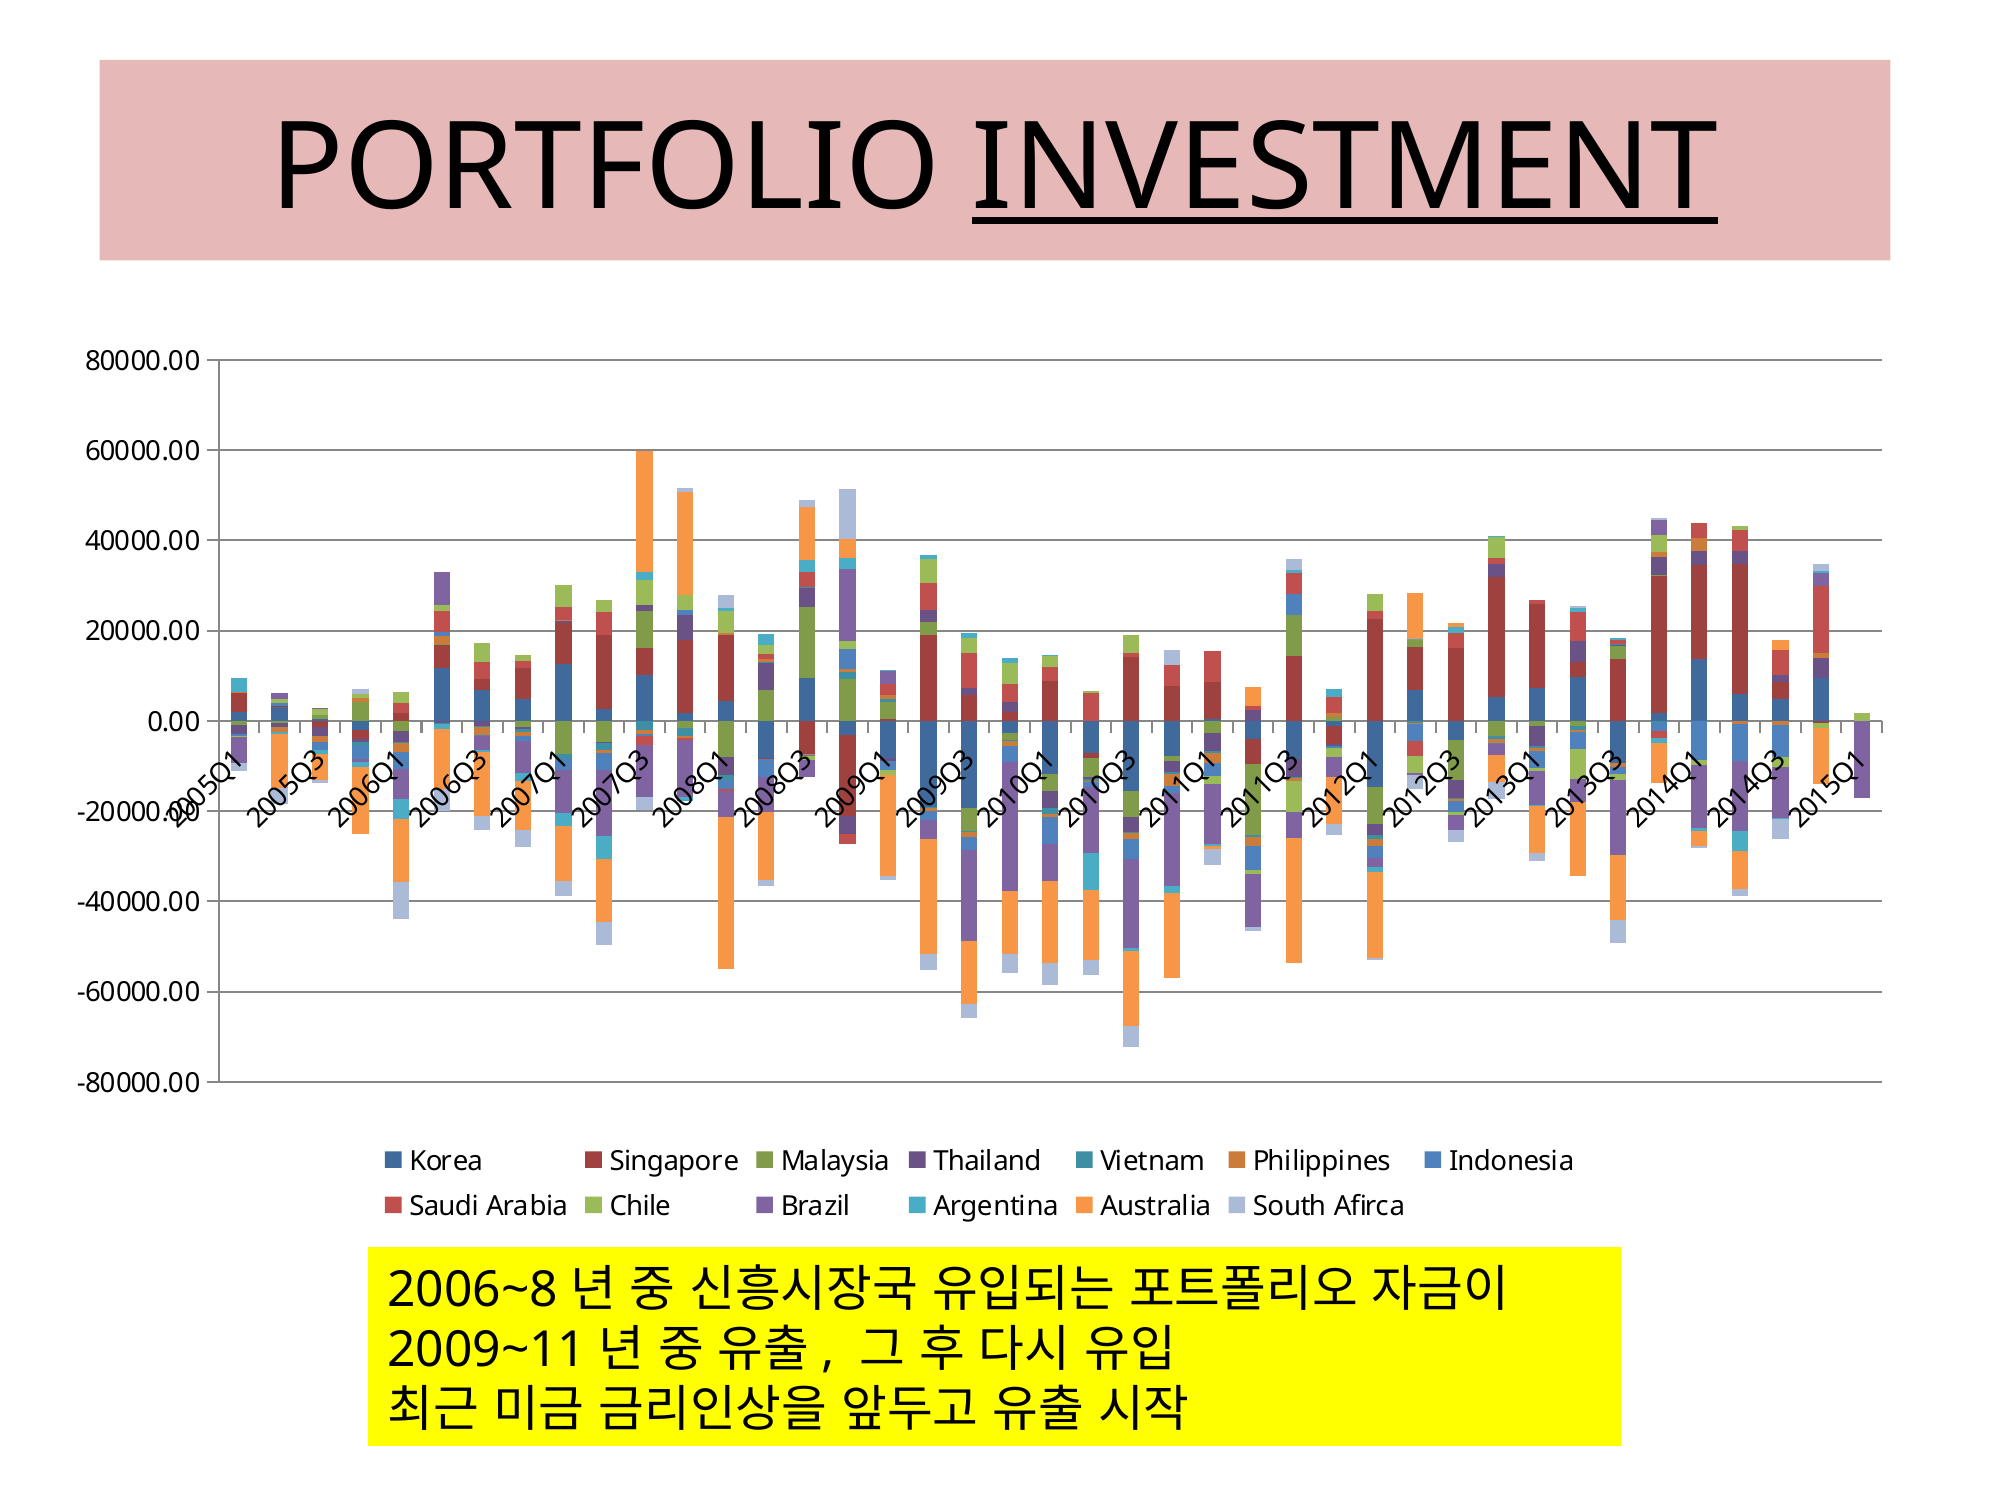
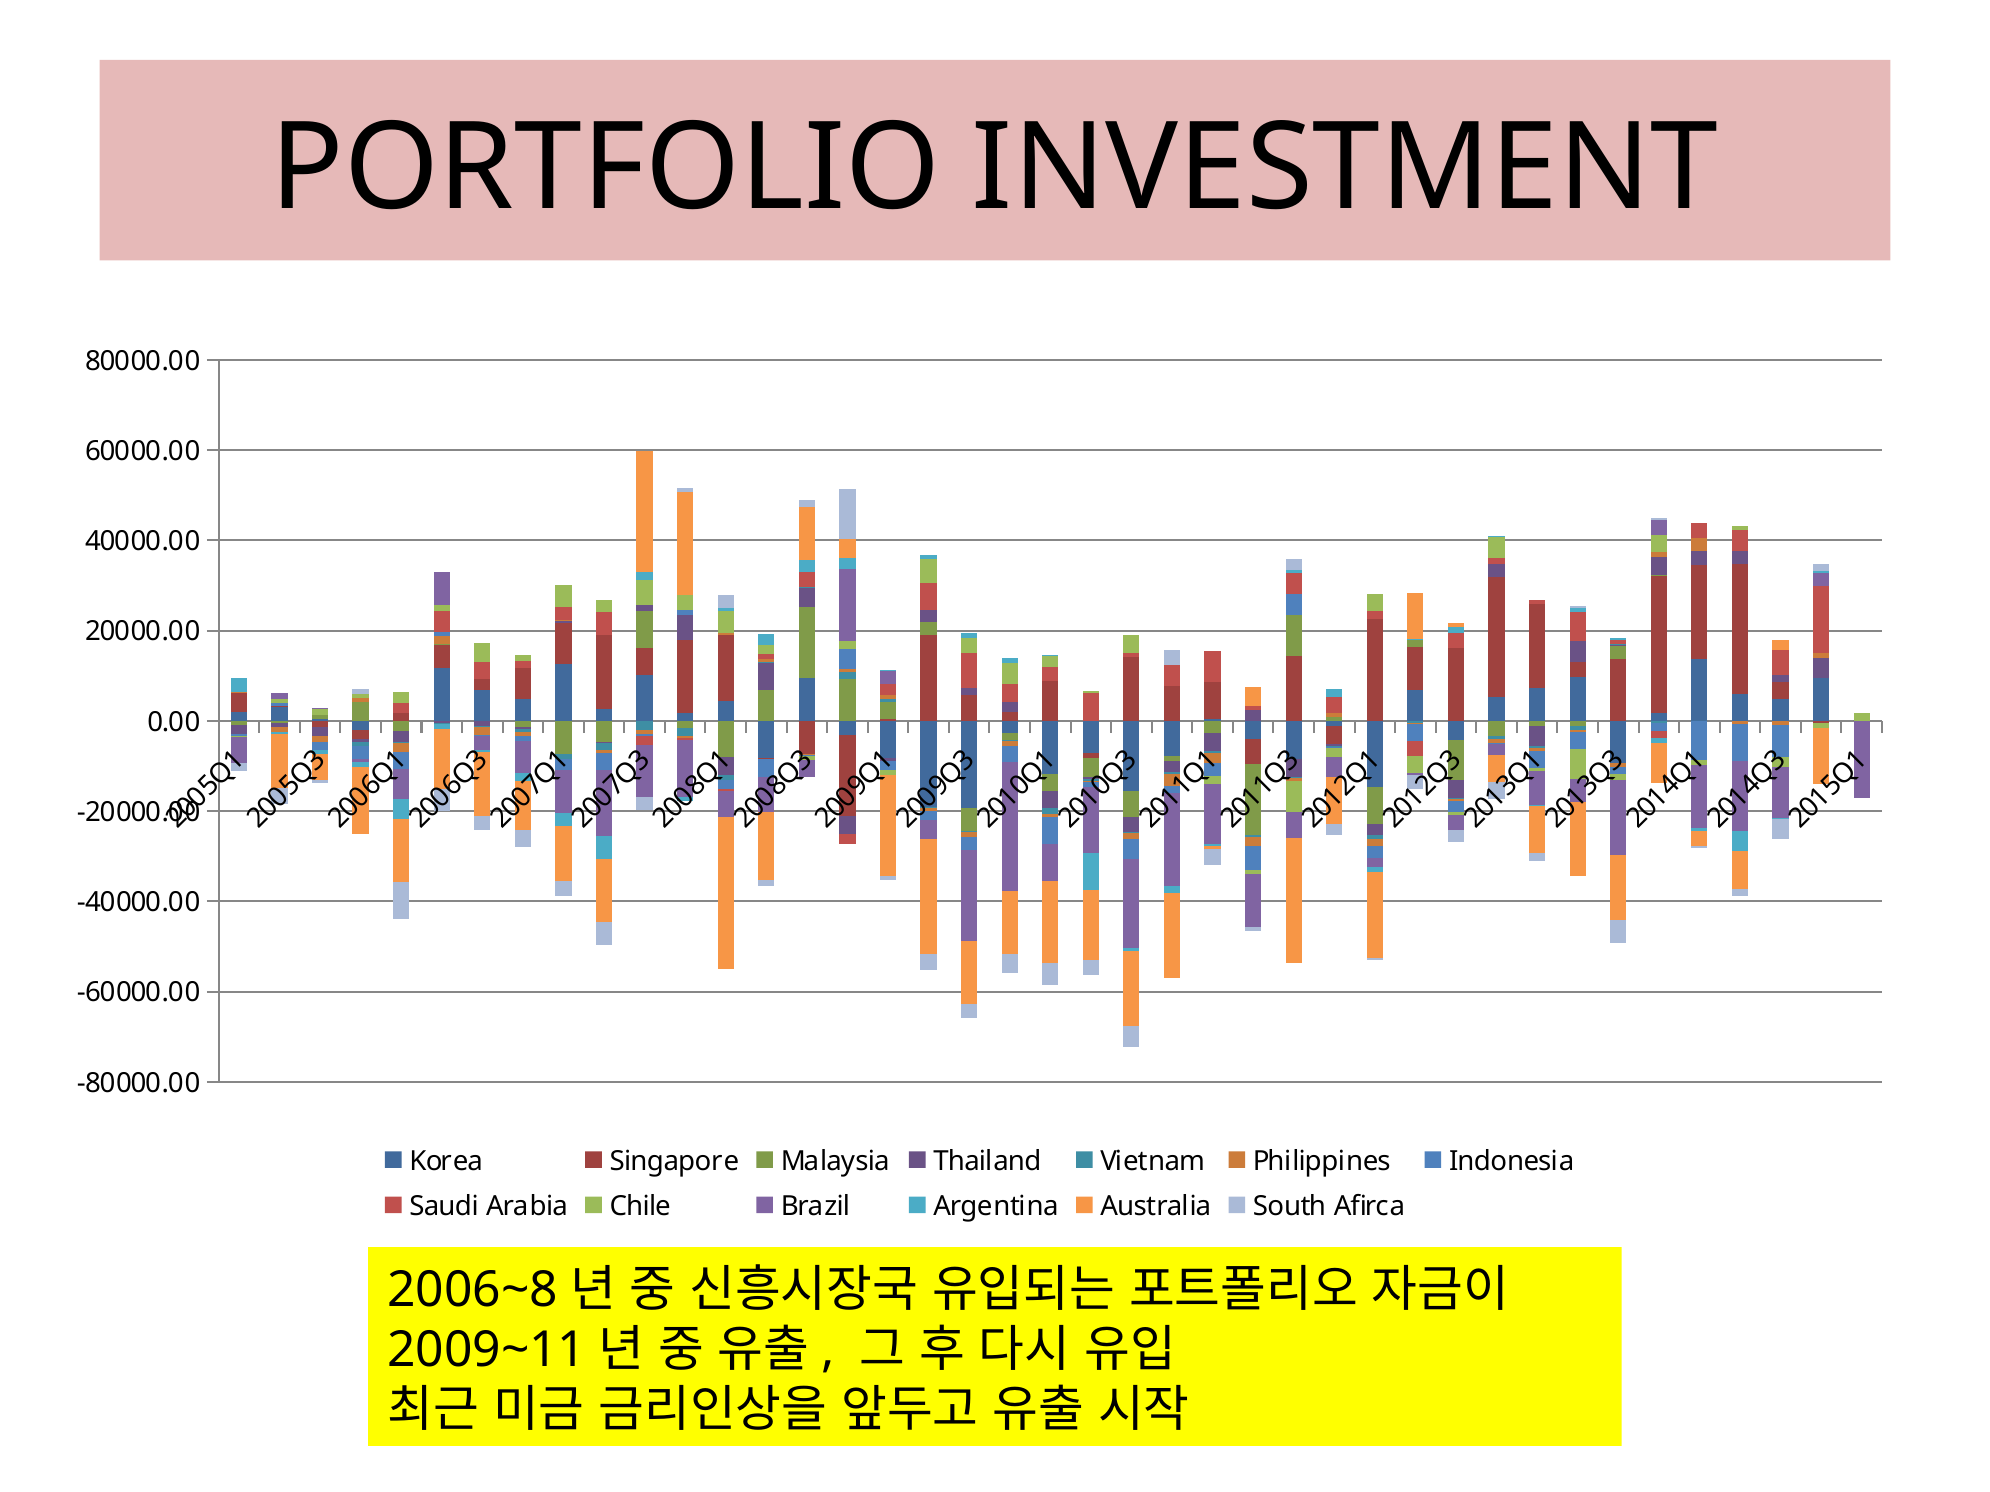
INVESTMENT underline: present -> none (1345, 169)
